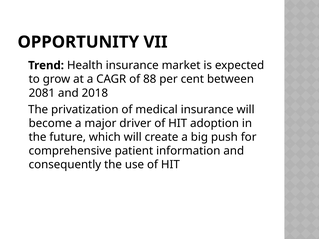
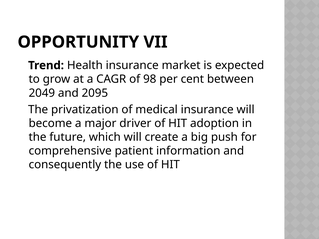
88: 88 -> 98 (150, 79)
2081: 2081 -> 2049 (42, 93)
2018: 2018 -> 2095 (95, 93)
